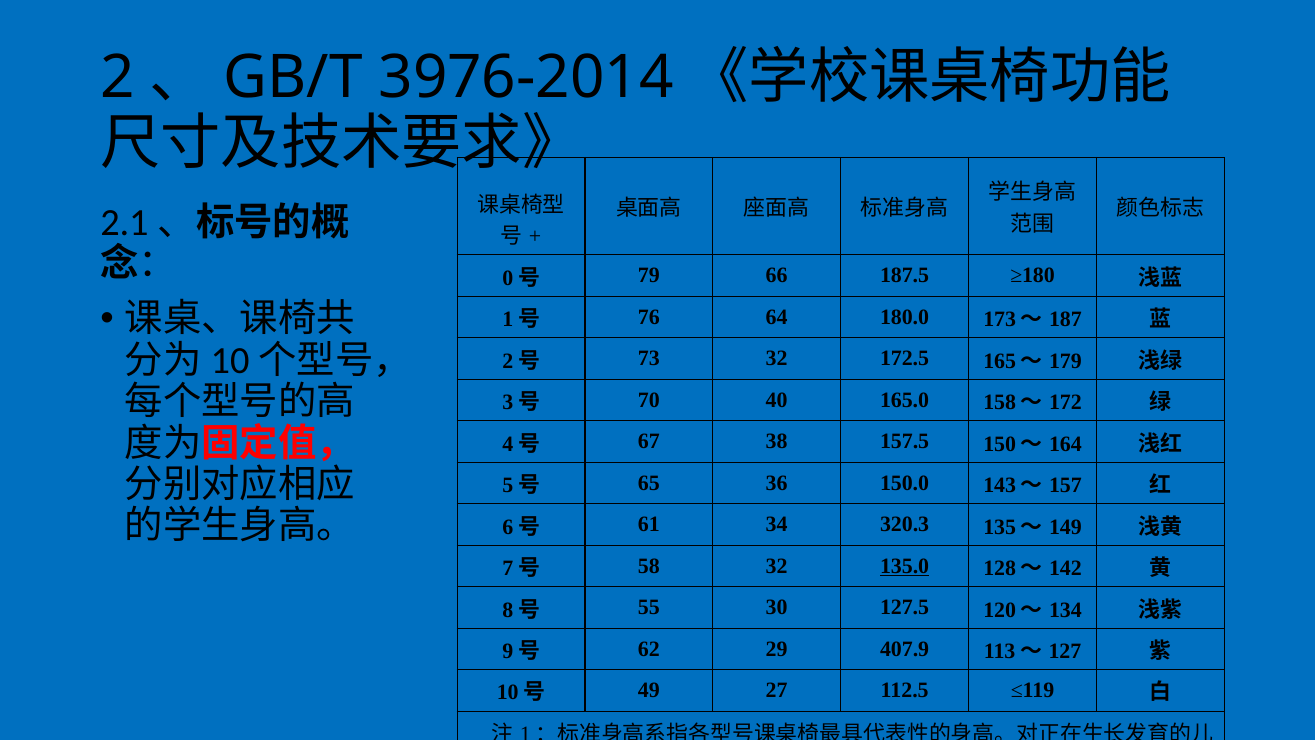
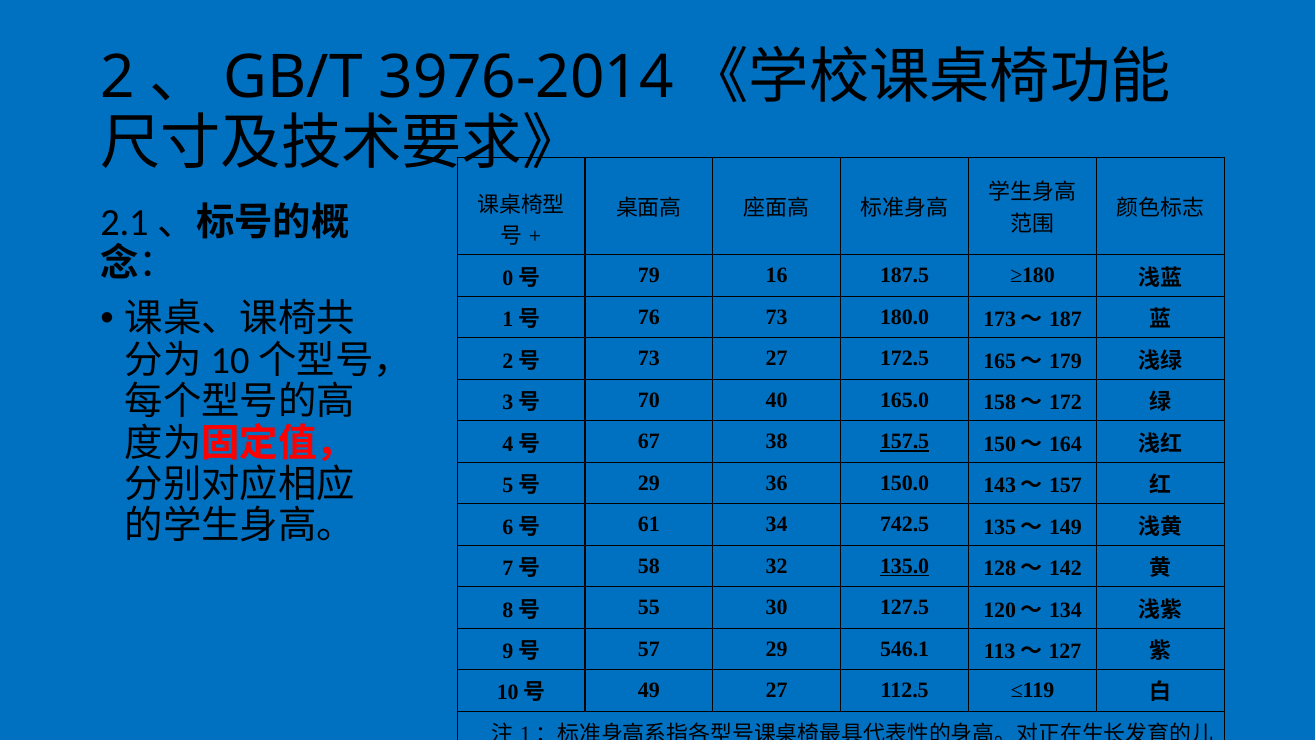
66: 66 -> 16 (777, 276)
76 64: 64 -> 73 (777, 317)
73 32: 32 -> 27 (777, 359)
157.5 underline: none -> present (905, 442)
65: 65 -> 29 (649, 483)
320.3: 320.3 -> 742.5 (905, 524)
62: 62 -> 57 (649, 649)
407.9: 407.9 -> 546.1 (905, 649)
